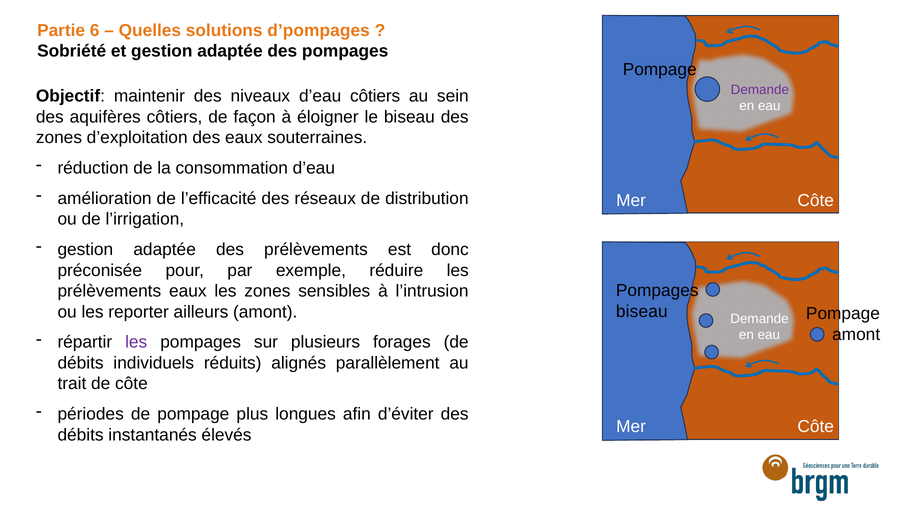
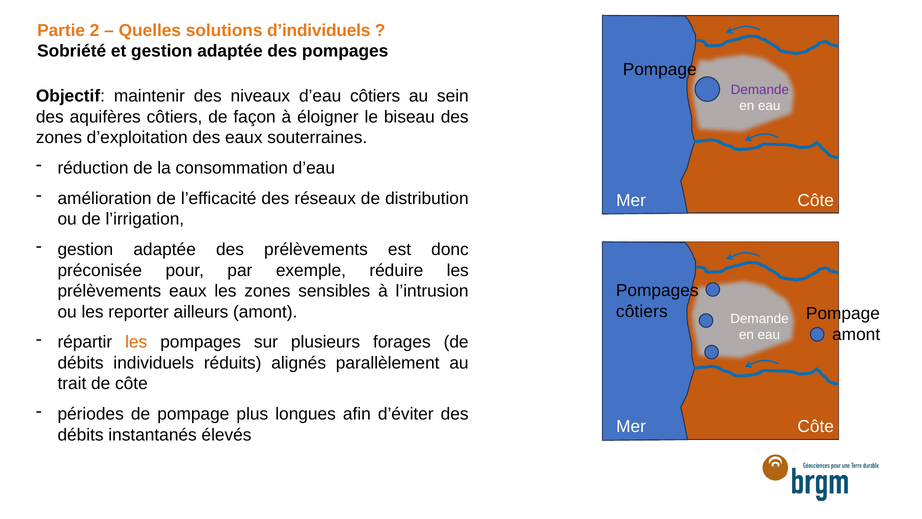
6: 6 -> 2 (95, 30)
d’pompages: d’pompages -> d’individuels (319, 30)
biseau: biseau -> côtiers (642, 311)
les colour: purple -> orange (136, 342)
